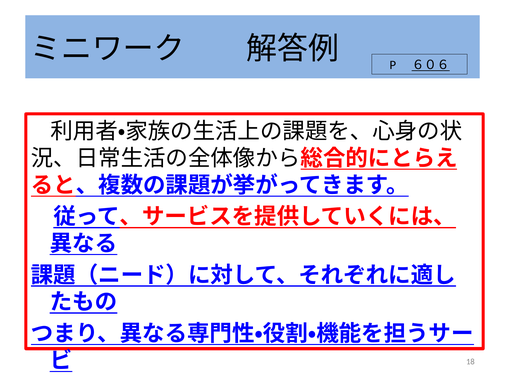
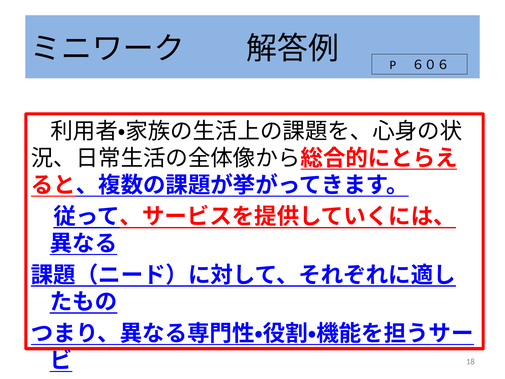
６０６ underline: present -> none (431, 65)
